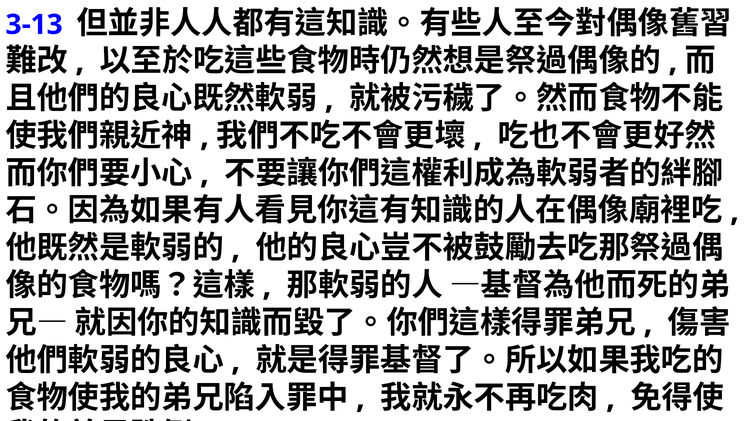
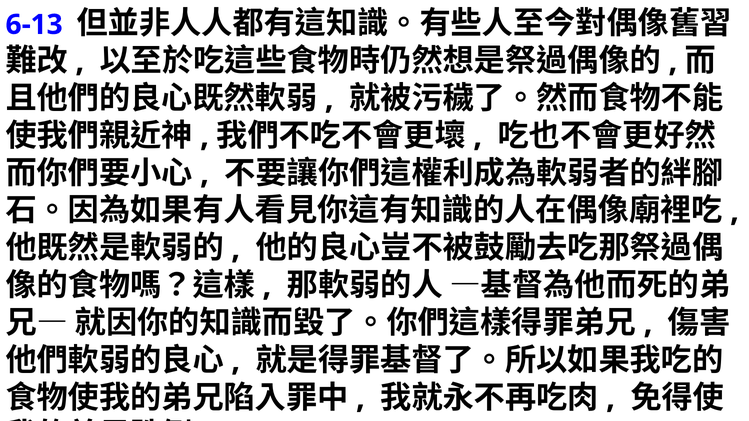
3-13: 3-13 -> 6-13 (34, 25)
